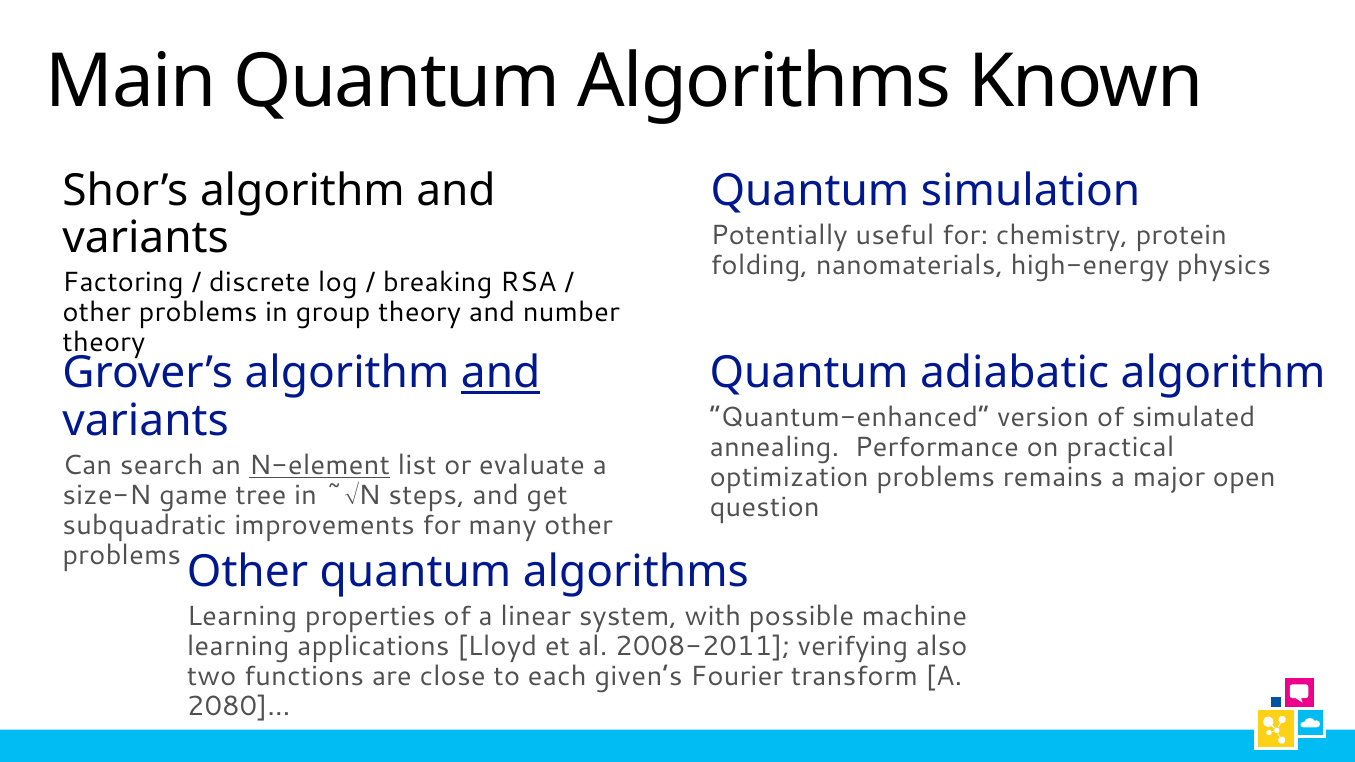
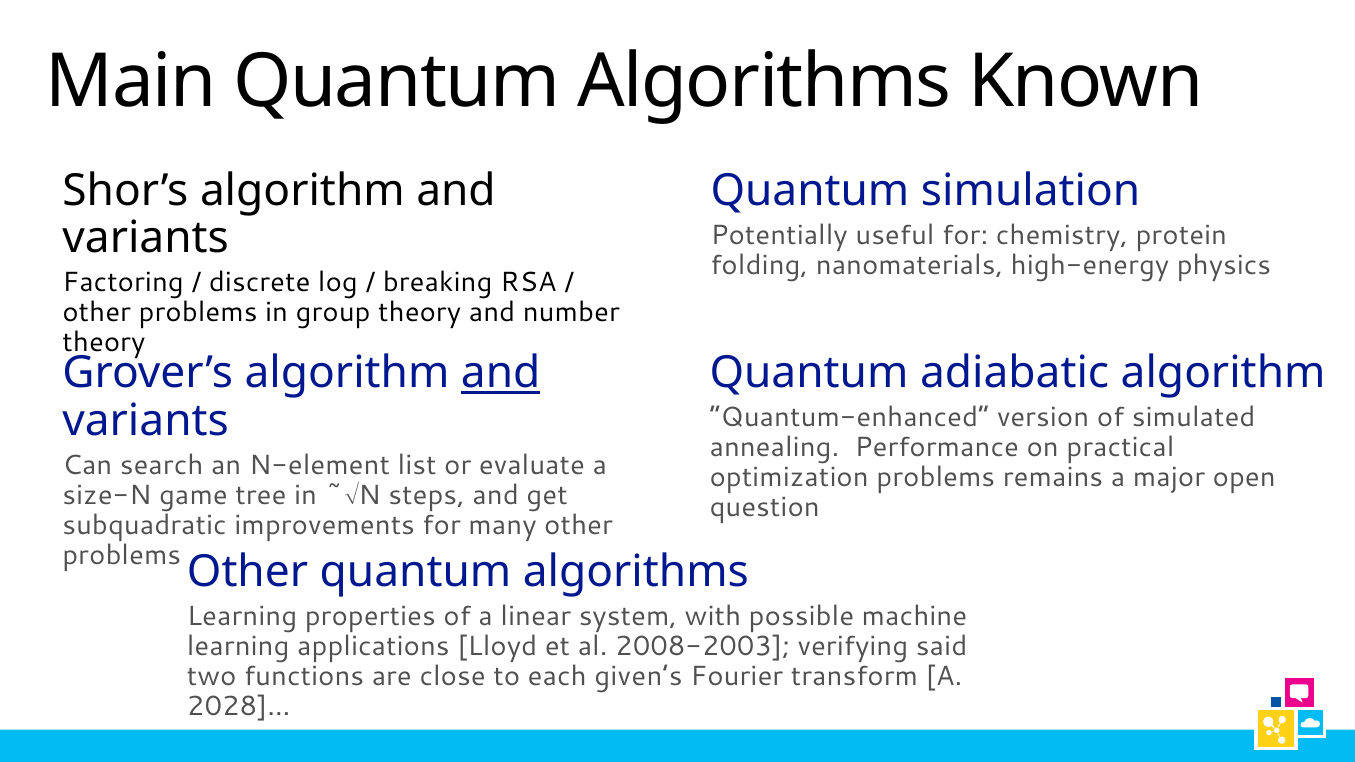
N-element underline: present -> none (320, 466)
2008-2011: 2008-2011 -> 2008-2003 (703, 647)
also: also -> said (942, 647)
2080]…: 2080]… -> 2028]… (239, 707)
